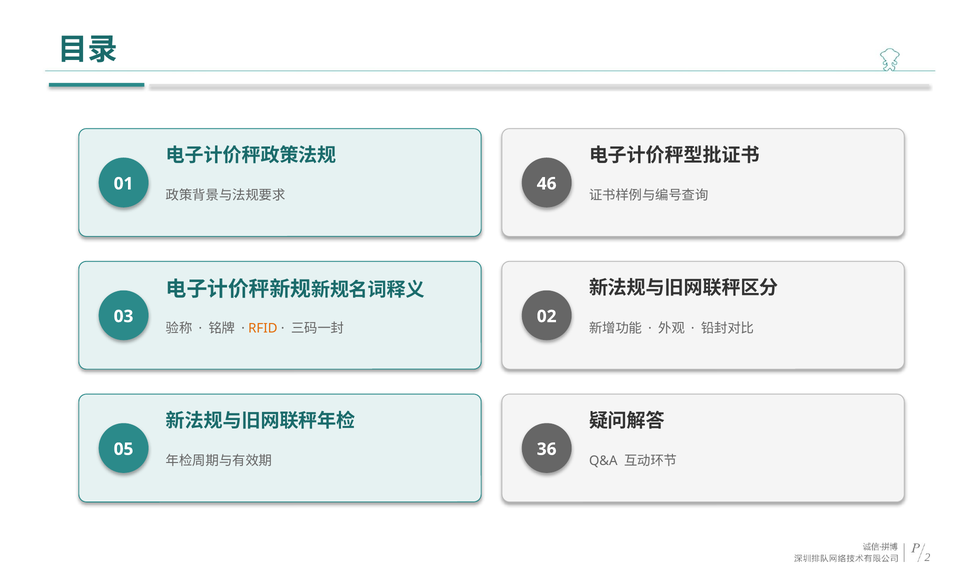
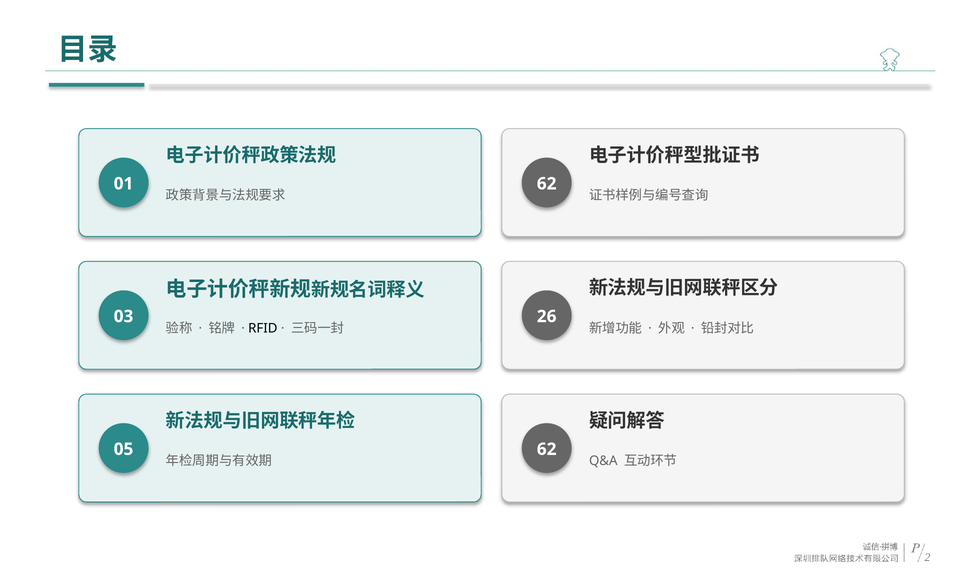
46: 46 -> 62 (547, 184)
RFID colour: orange -> black (263, 328)
02: 02 -> 26 (547, 316)
36: 36 -> 62 (547, 449)
